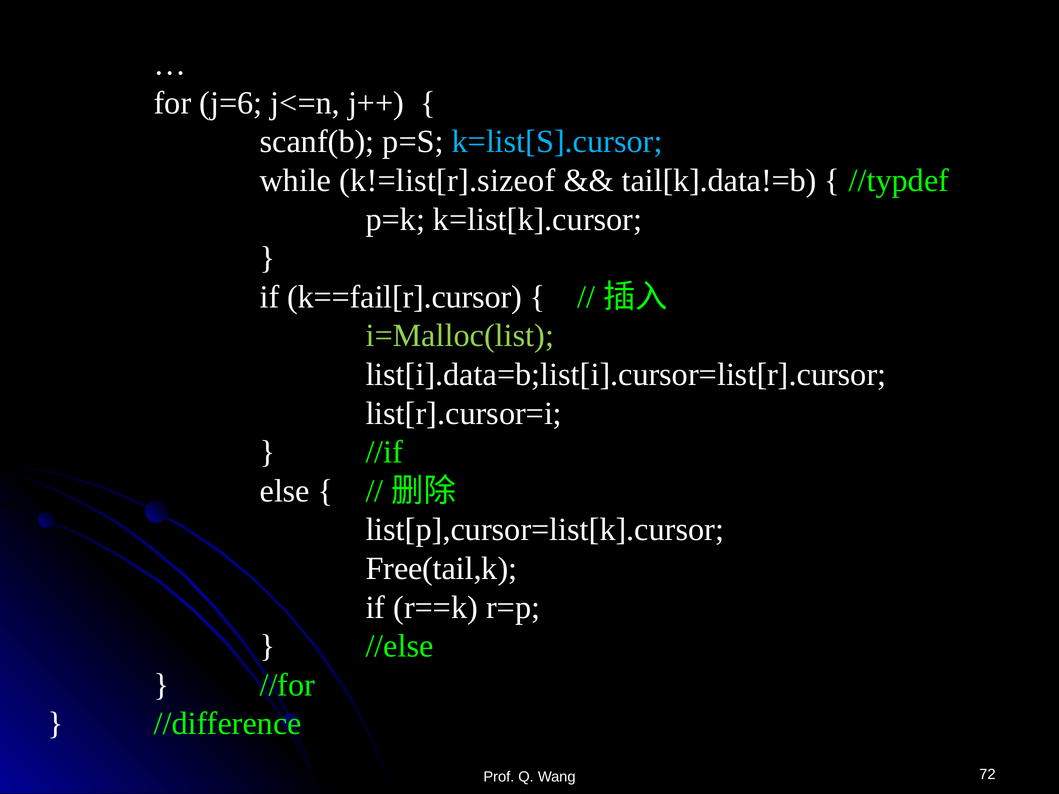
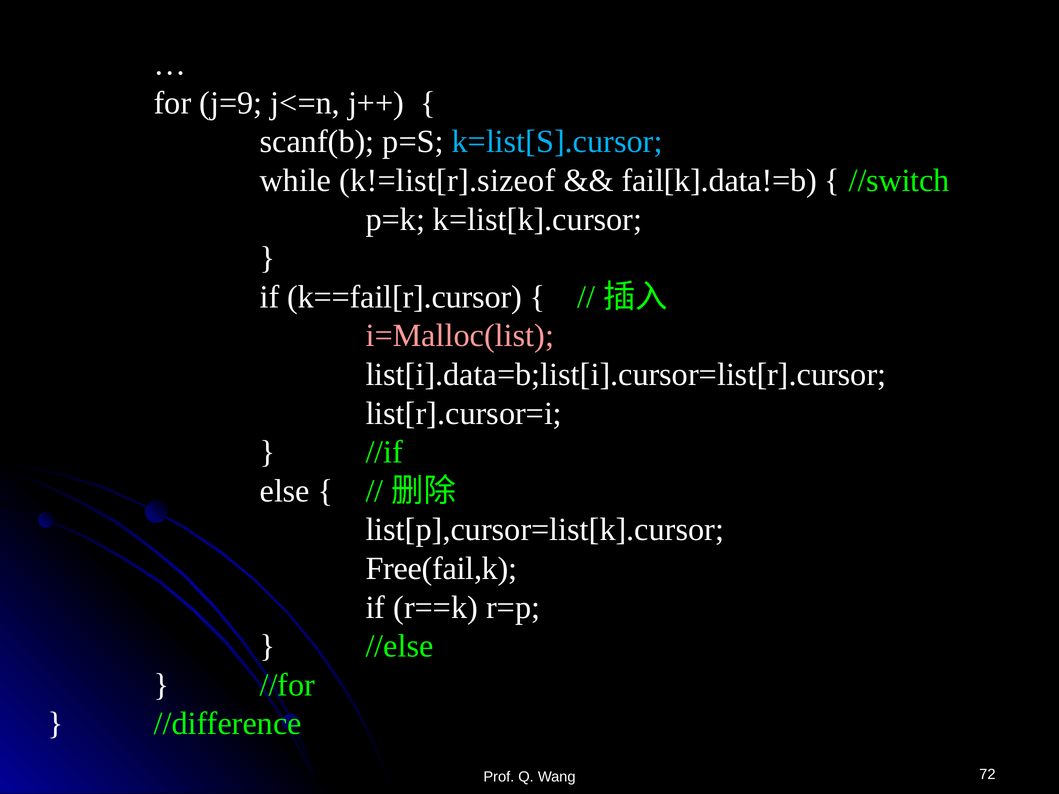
j=6: j=6 -> j=9 (231, 103)
tail[k].data!=b: tail[k].data!=b -> fail[k].data!=b (719, 181)
//typdef: //typdef -> //switch (899, 181)
i=Malloc(list colour: light green -> pink (460, 336)
Free(tail,k: Free(tail,k -> Free(fail,k (441, 569)
